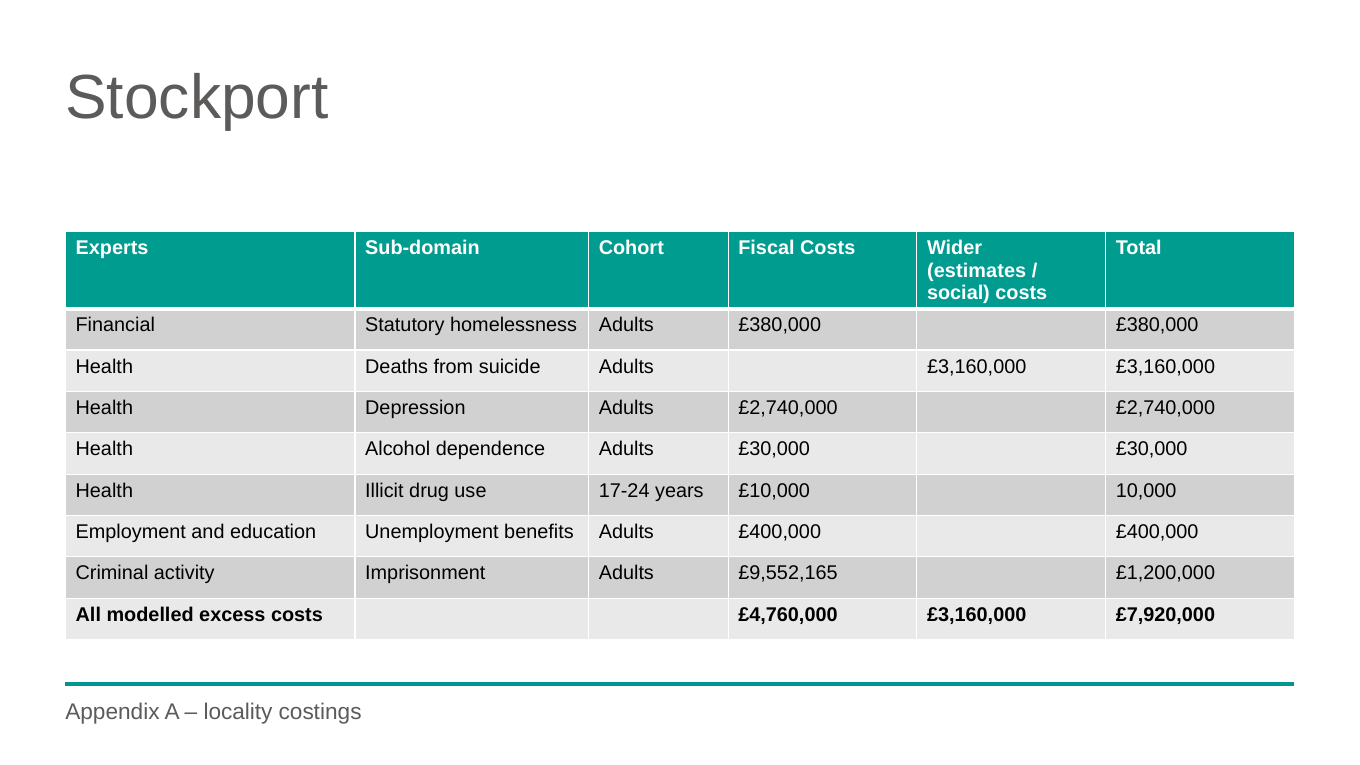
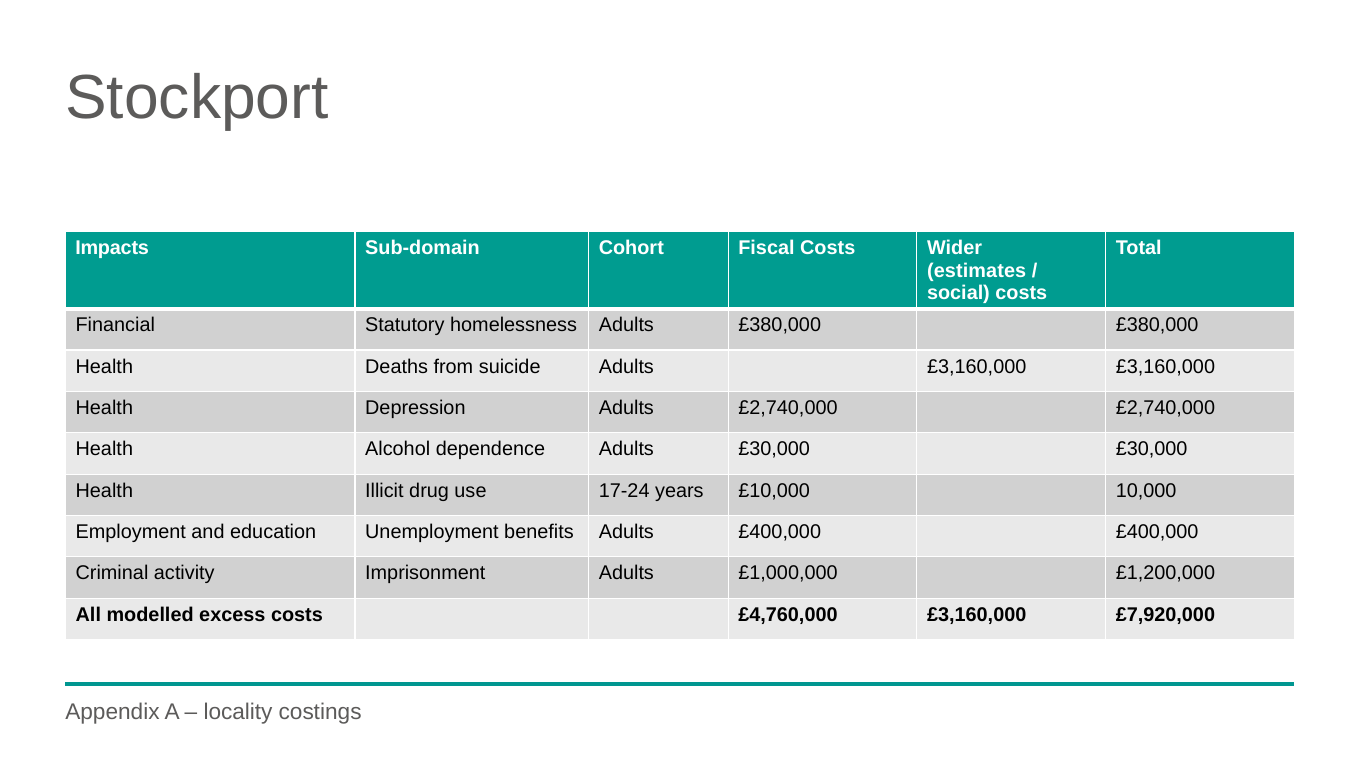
Experts: Experts -> Impacts (112, 248)
£9,552,165: £9,552,165 -> £1,000,000 (788, 573)
